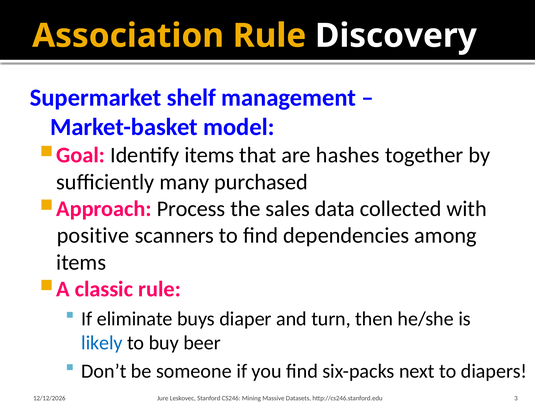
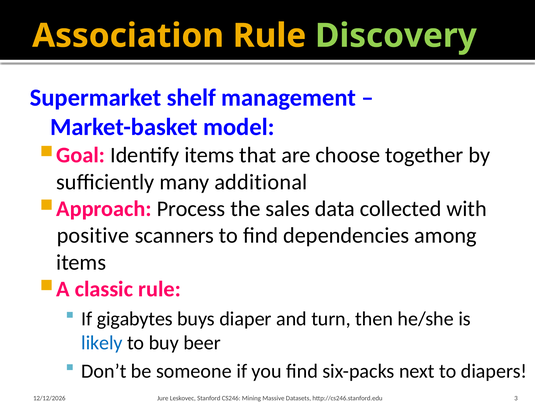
Discovery colour: white -> light green (396, 36)
hashes: hashes -> choose (348, 155)
purchased: purchased -> additional (261, 182)
eliminate: eliminate -> gigabytes (135, 318)
